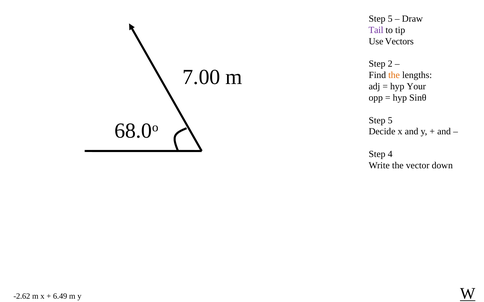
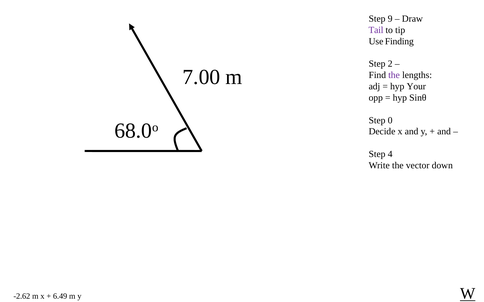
5: 5 -> 9 (390, 19)
Vectors: Vectors -> Finding (399, 41)
the colour: orange -> purple (394, 75)
5: 5 -> 0 (390, 120)
